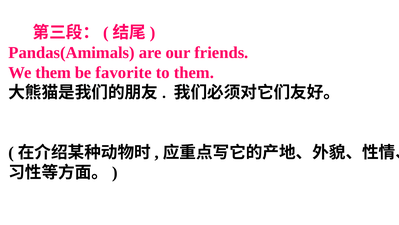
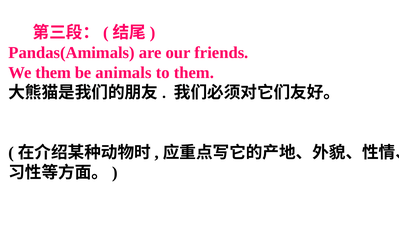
favorite: favorite -> animals (124, 72)
